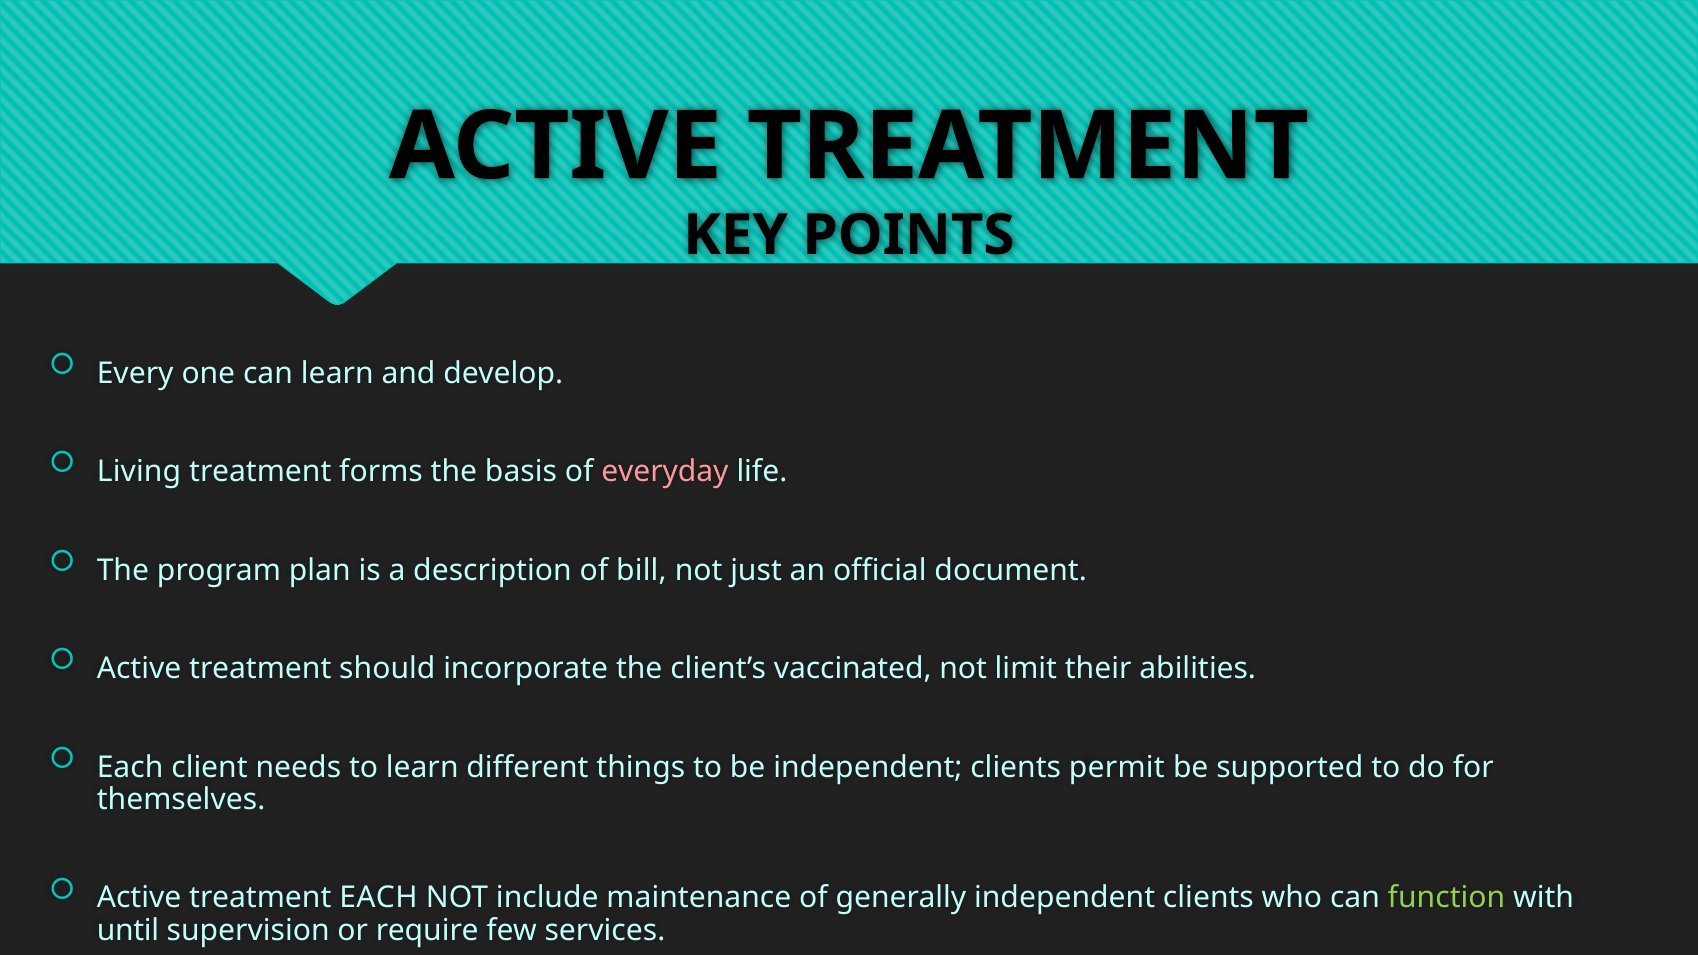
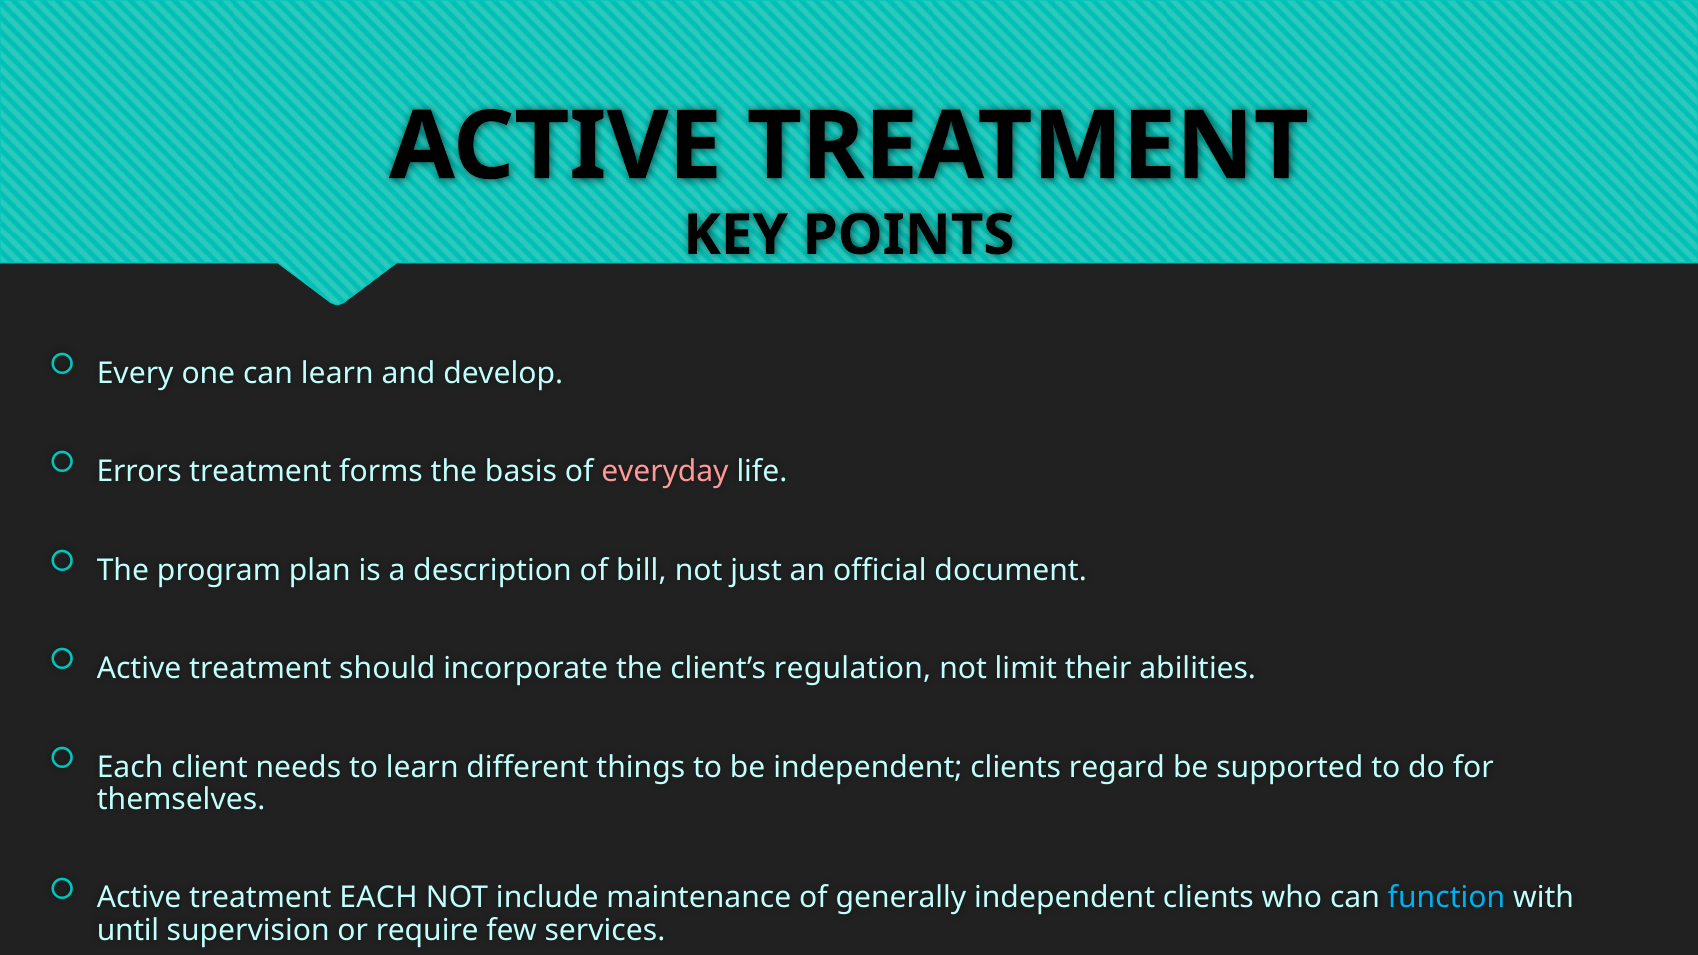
Living: Living -> Errors (139, 472)
vaccinated: vaccinated -> regulation (853, 669)
permit: permit -> regard (1117, 767)
function colour: light green -> light blue (1446, 898)
